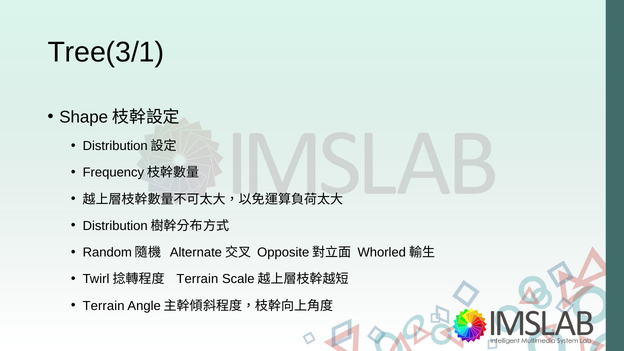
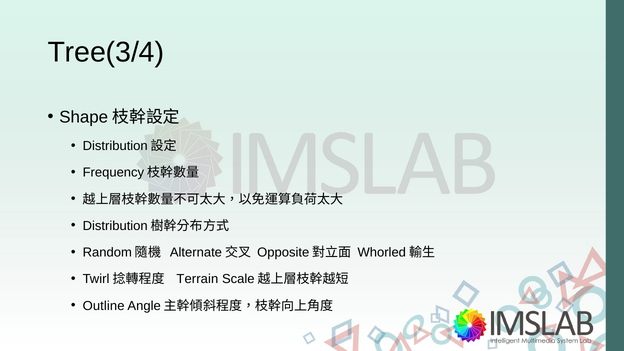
Tree(3/1: Tree(3/1 -> Tree(3/4 (106, 52)
Terrain: Terrain -> Outline (104, 306)
